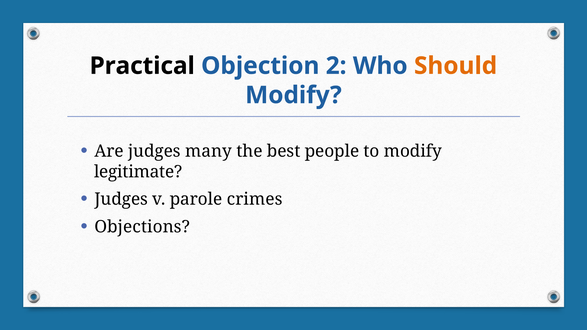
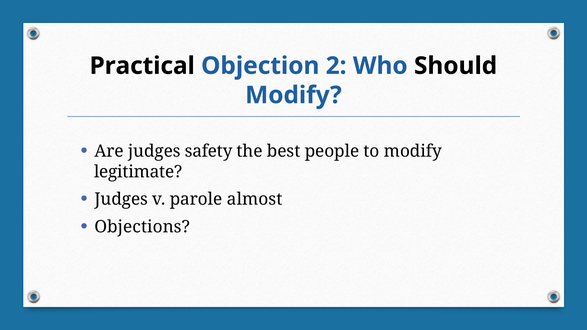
Should colour: orange -> black (456, 66)
many: many -> safety (209, 151)
crimes: crimes -> almost (255, 199)
